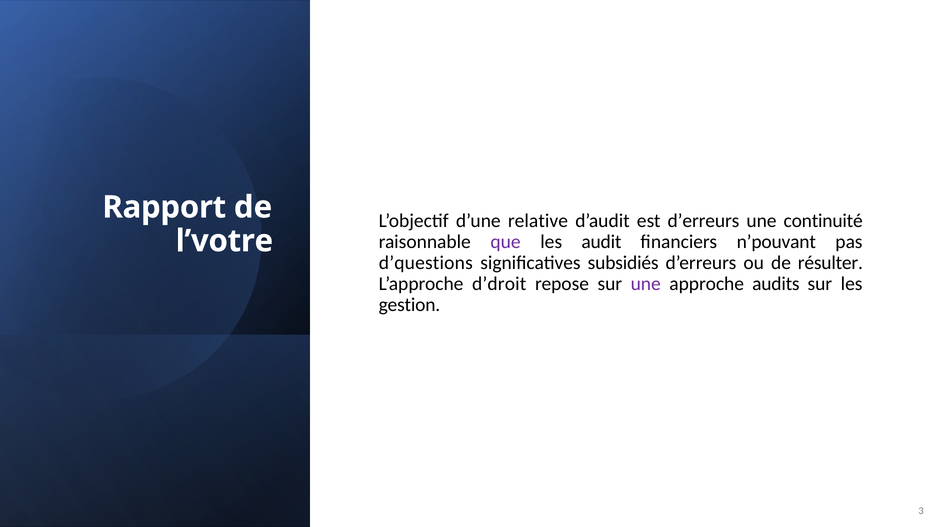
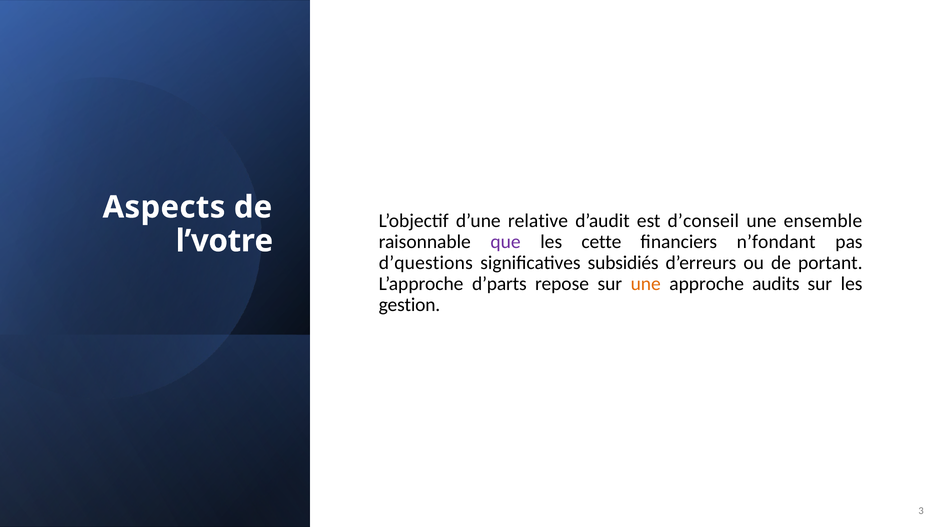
Rapport: Rapport -> Aspects (164, 207)
est d’erreurs: d’erreurs -> d’conseil (703, 220)
continuité: continuité -> ensemble (823, 220)
audit: audit -> cette (601, 241)
n’pouvant: n’pouvant -> n’fondant (776, 241)
résulter: résulter -> portant (830, 263)
d’droit: d’droit -> d’parts (499, 284)
une colour: purple -> orange (646, 284)
